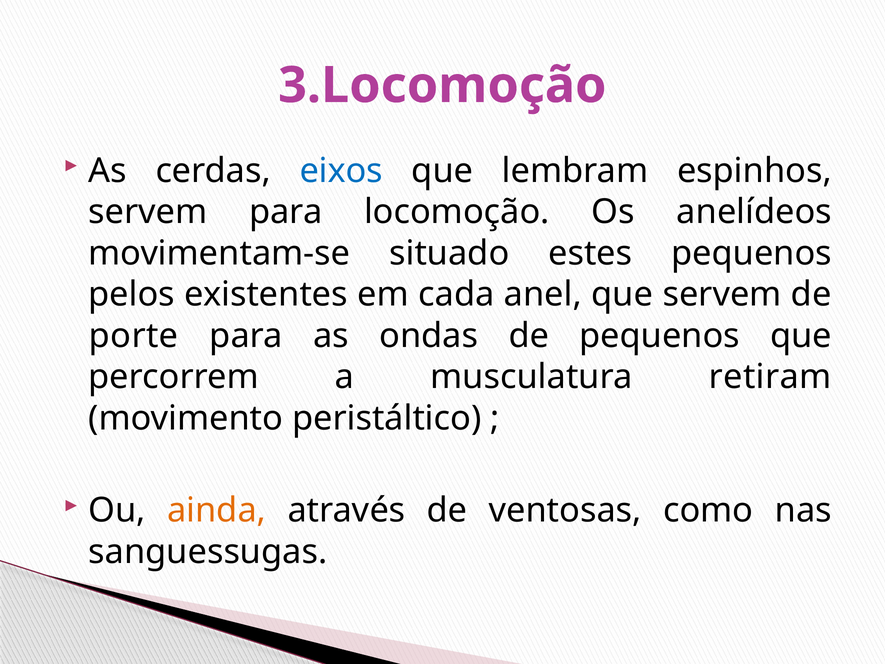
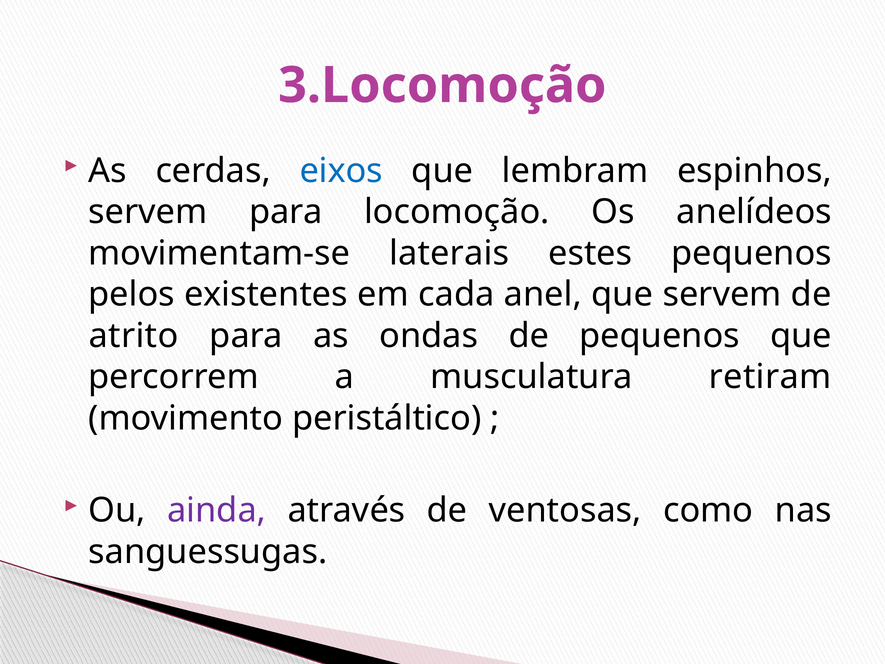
situado: situado -> laterais (449, 253)
porte: porte -> atrito (134, 336)
ainda colour: orange -> purple (217, 510)
